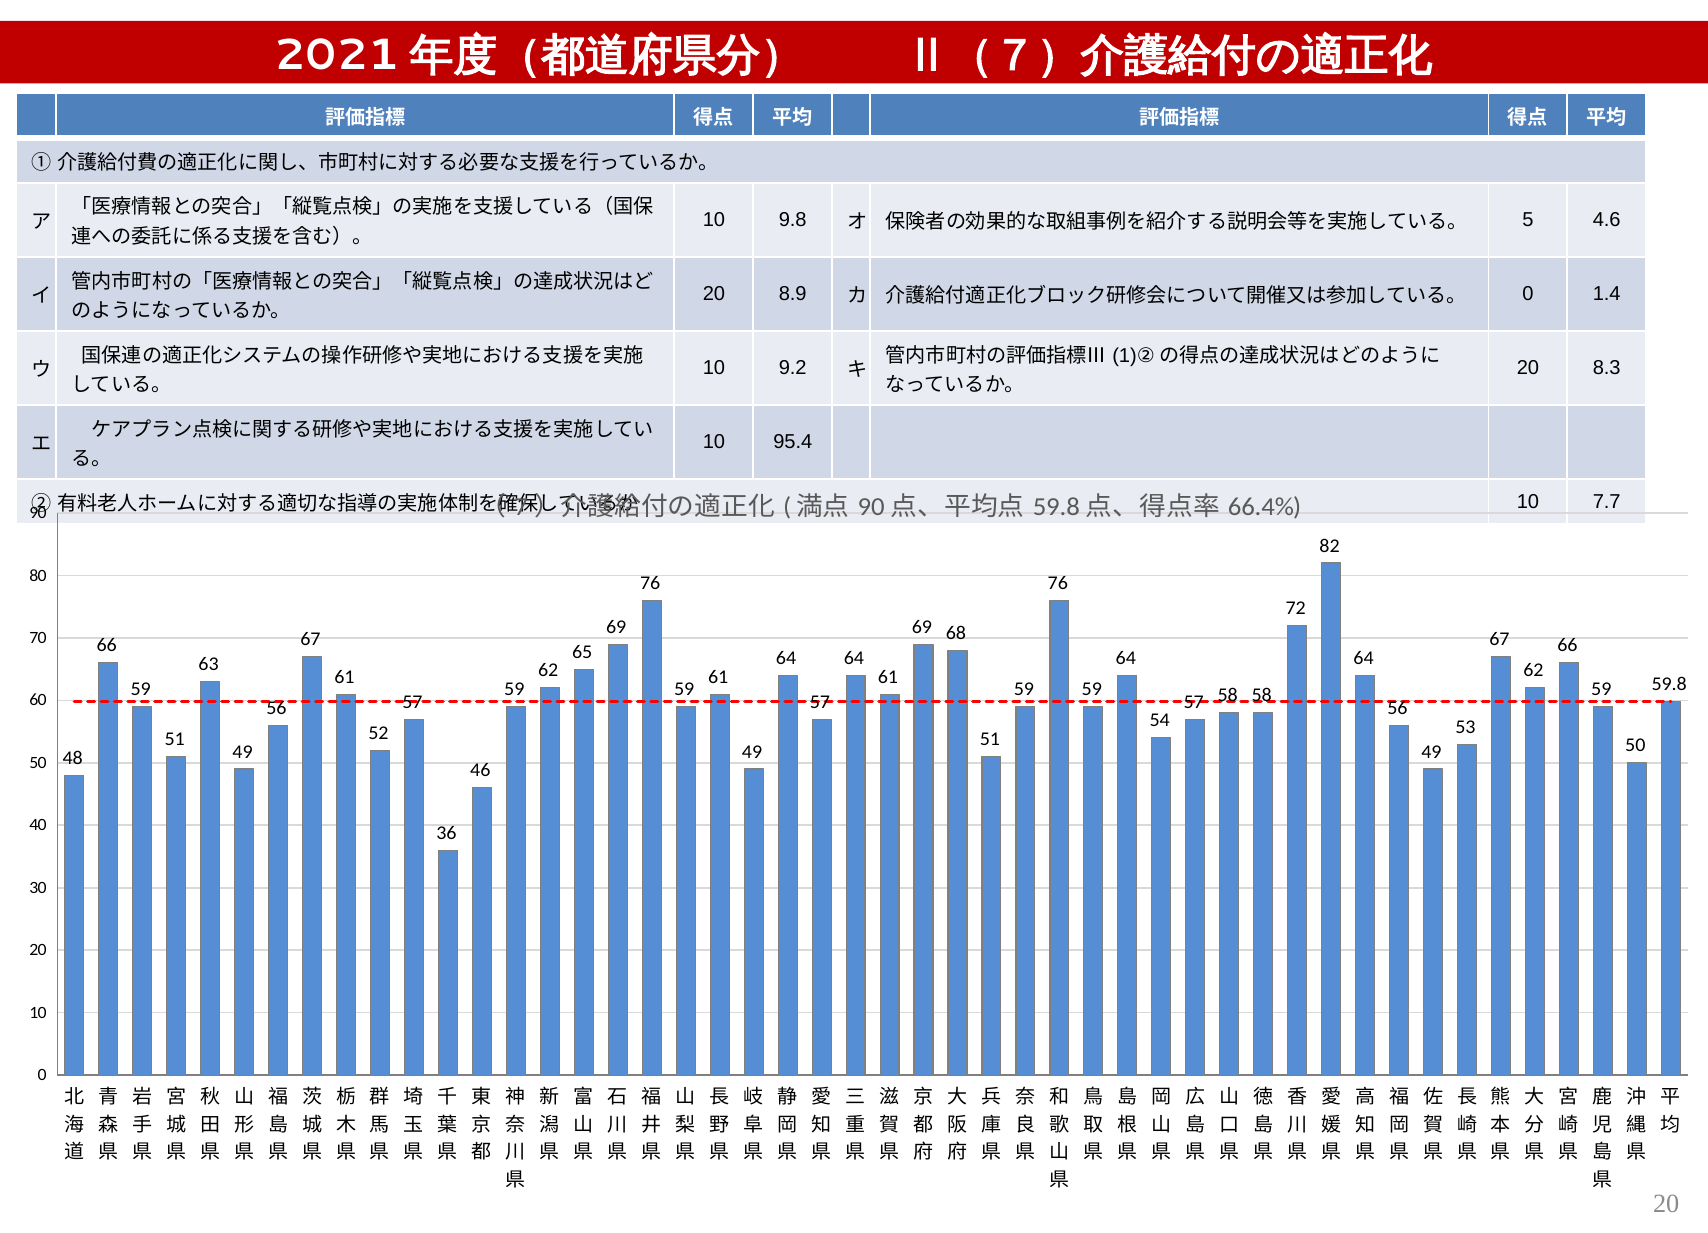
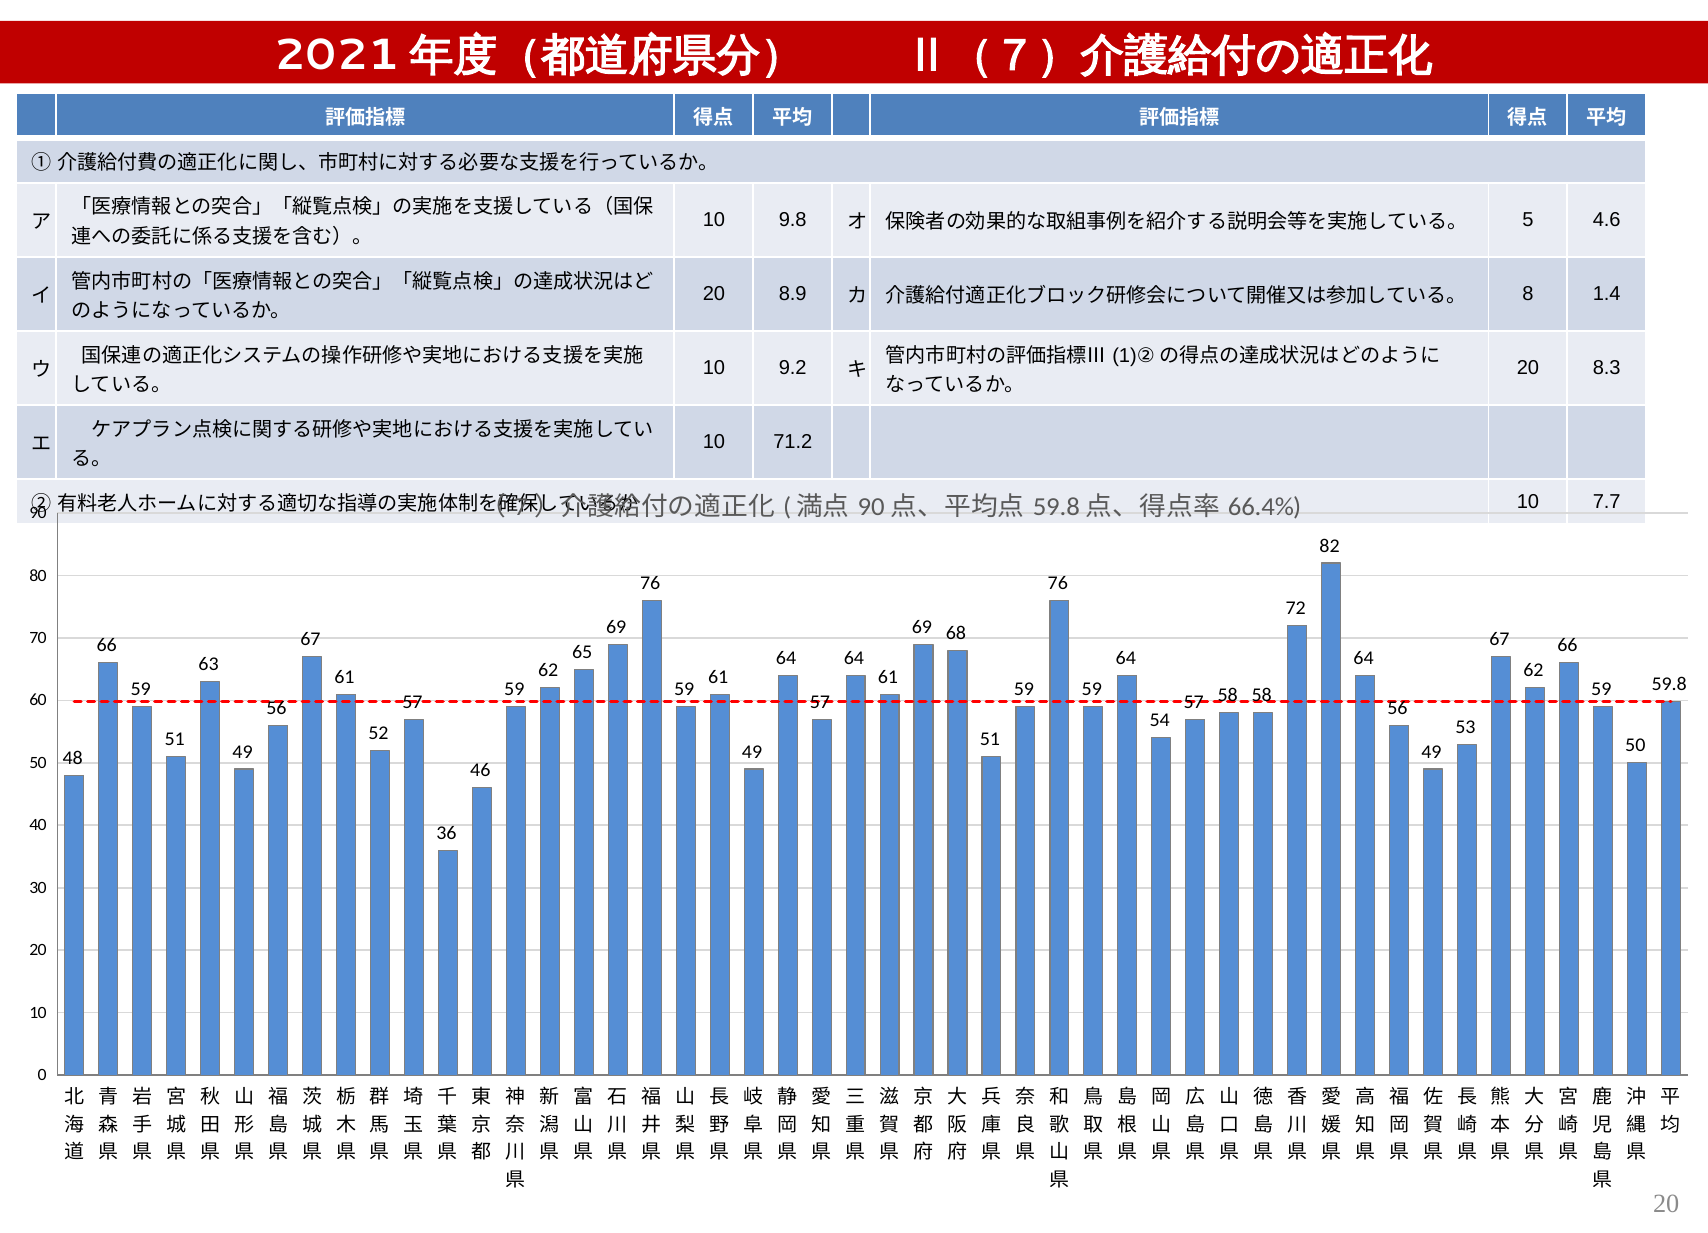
0: 0 -> 8 (1528, 294)
95.4: 95.4 -> 71.2 (793, 443)
